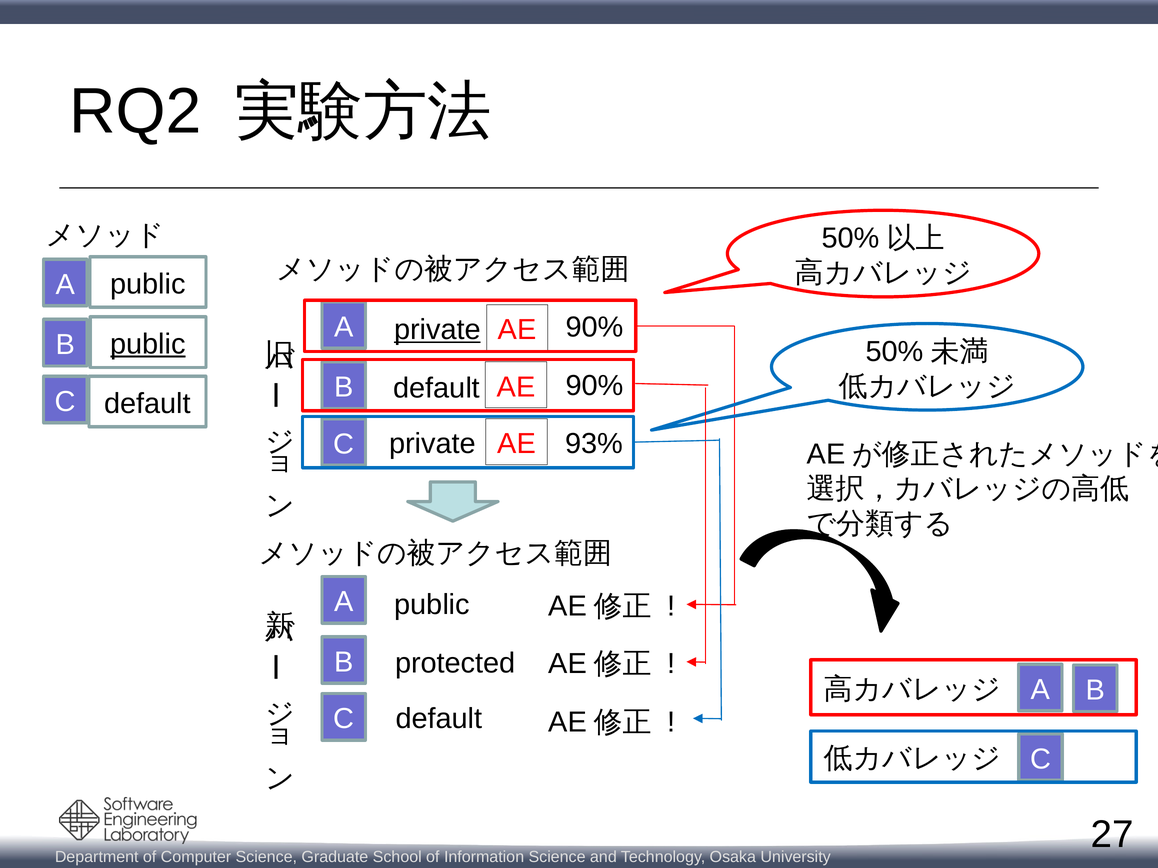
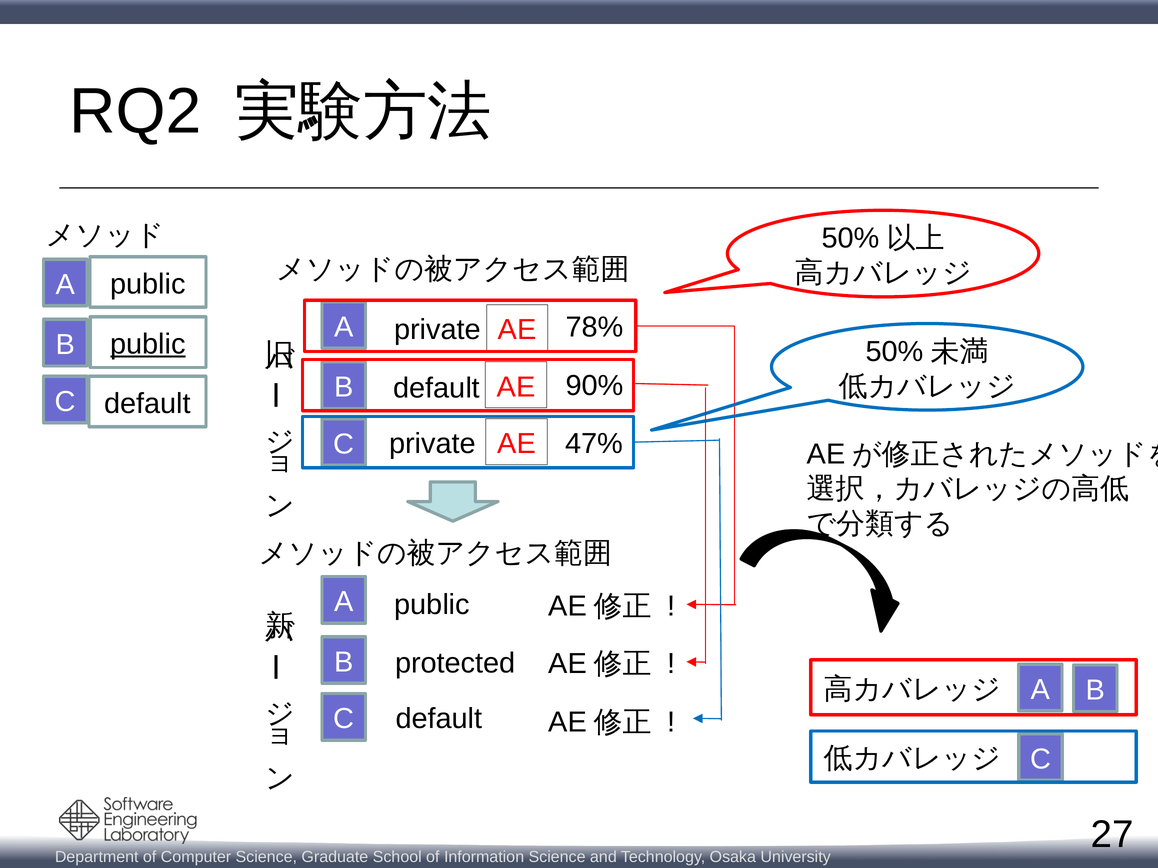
90%: 90% -> 78% (595, 327)
private underline: present -> none (437, 330)
93%: 93% -> 47% (594, 444)
